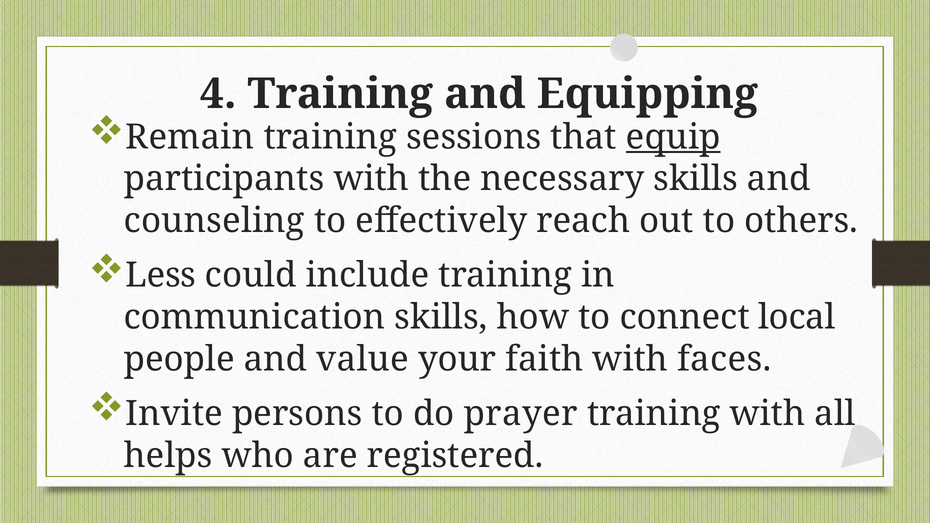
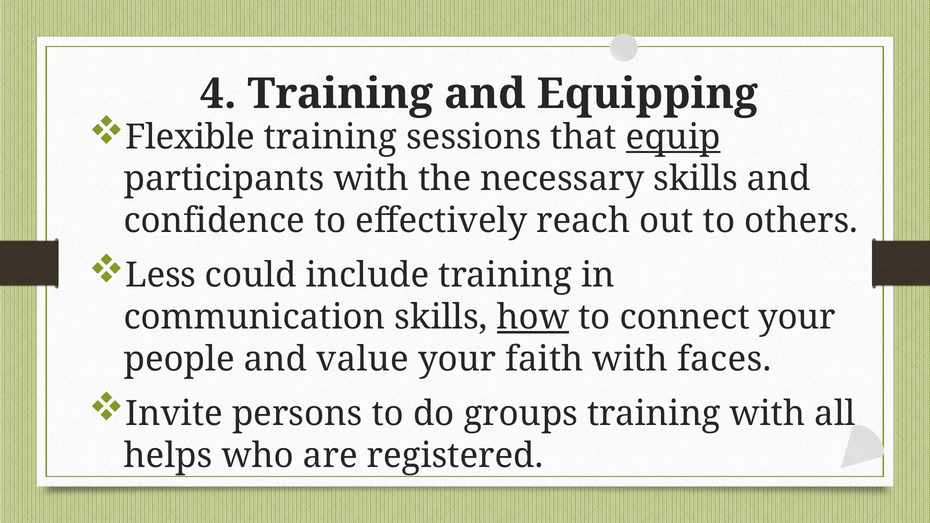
Remain: Remain -> Flexible (190, 137)
counseling: counseling -> confidence (214, 221)
how underline: none -> present (533, 317)
connect local: local -> your (797, 317)
prayer: prayer -> groups (521, 414)
